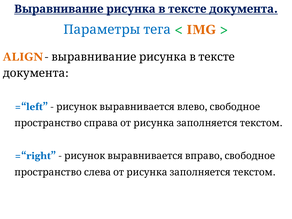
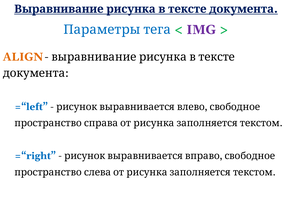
IMG colour: orange -> purple (201, 30)
